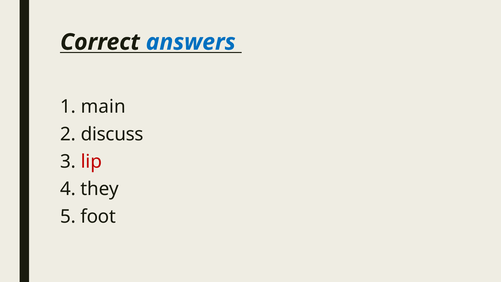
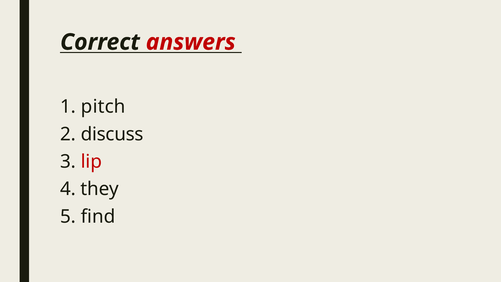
answers colour: blue -> red (191, 42)
main: main -> pitch (103, 107)
foot: foot -> find (98, 216)
